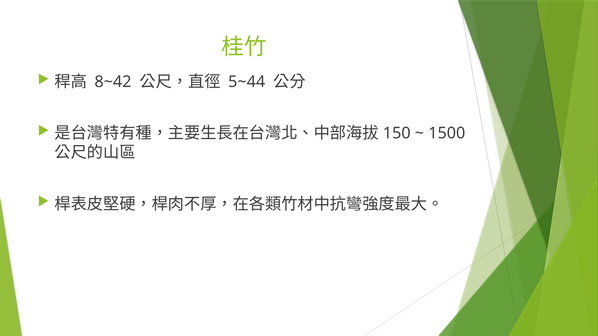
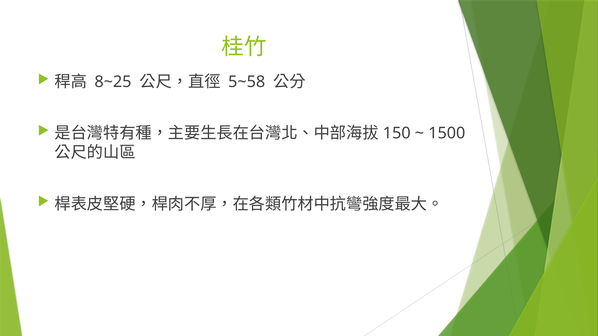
8~42: 8~42 -> 8~25 (113, 82)
5~44: 5~44 -> 5~58 (247, 82)
